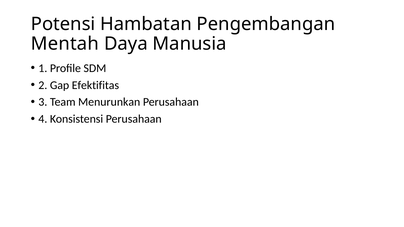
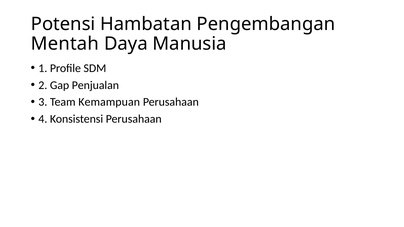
Efektifitas: Efektifitas -> Penjualan (95, 85)
Menurunkan: Menurunkan -> Kemampuan (109, 102)
